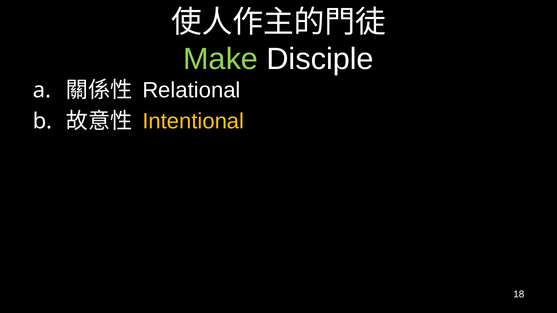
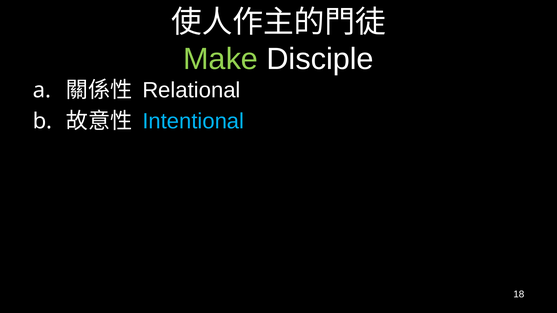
Intentional colour: yellow -> light blue (193, 121)
